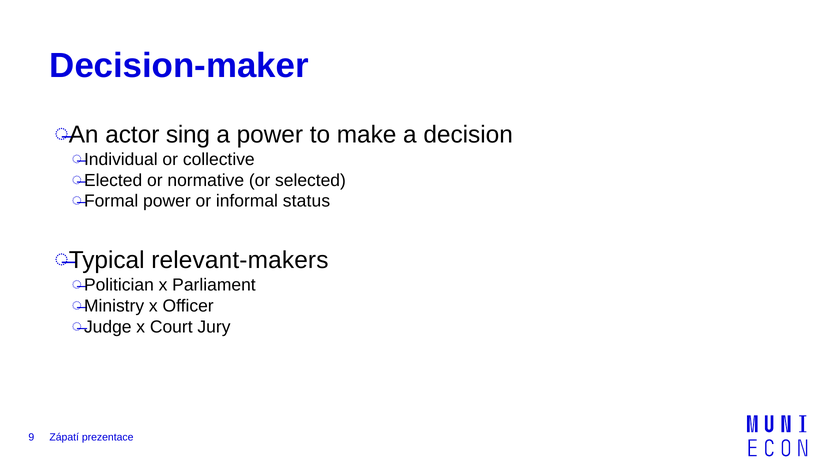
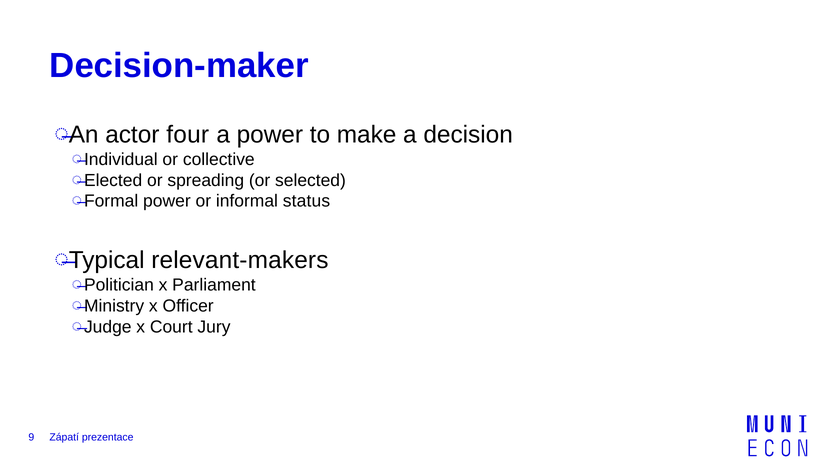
sing: sing -> four (188, 135)
normative: normative -> spreading (206, 180)
